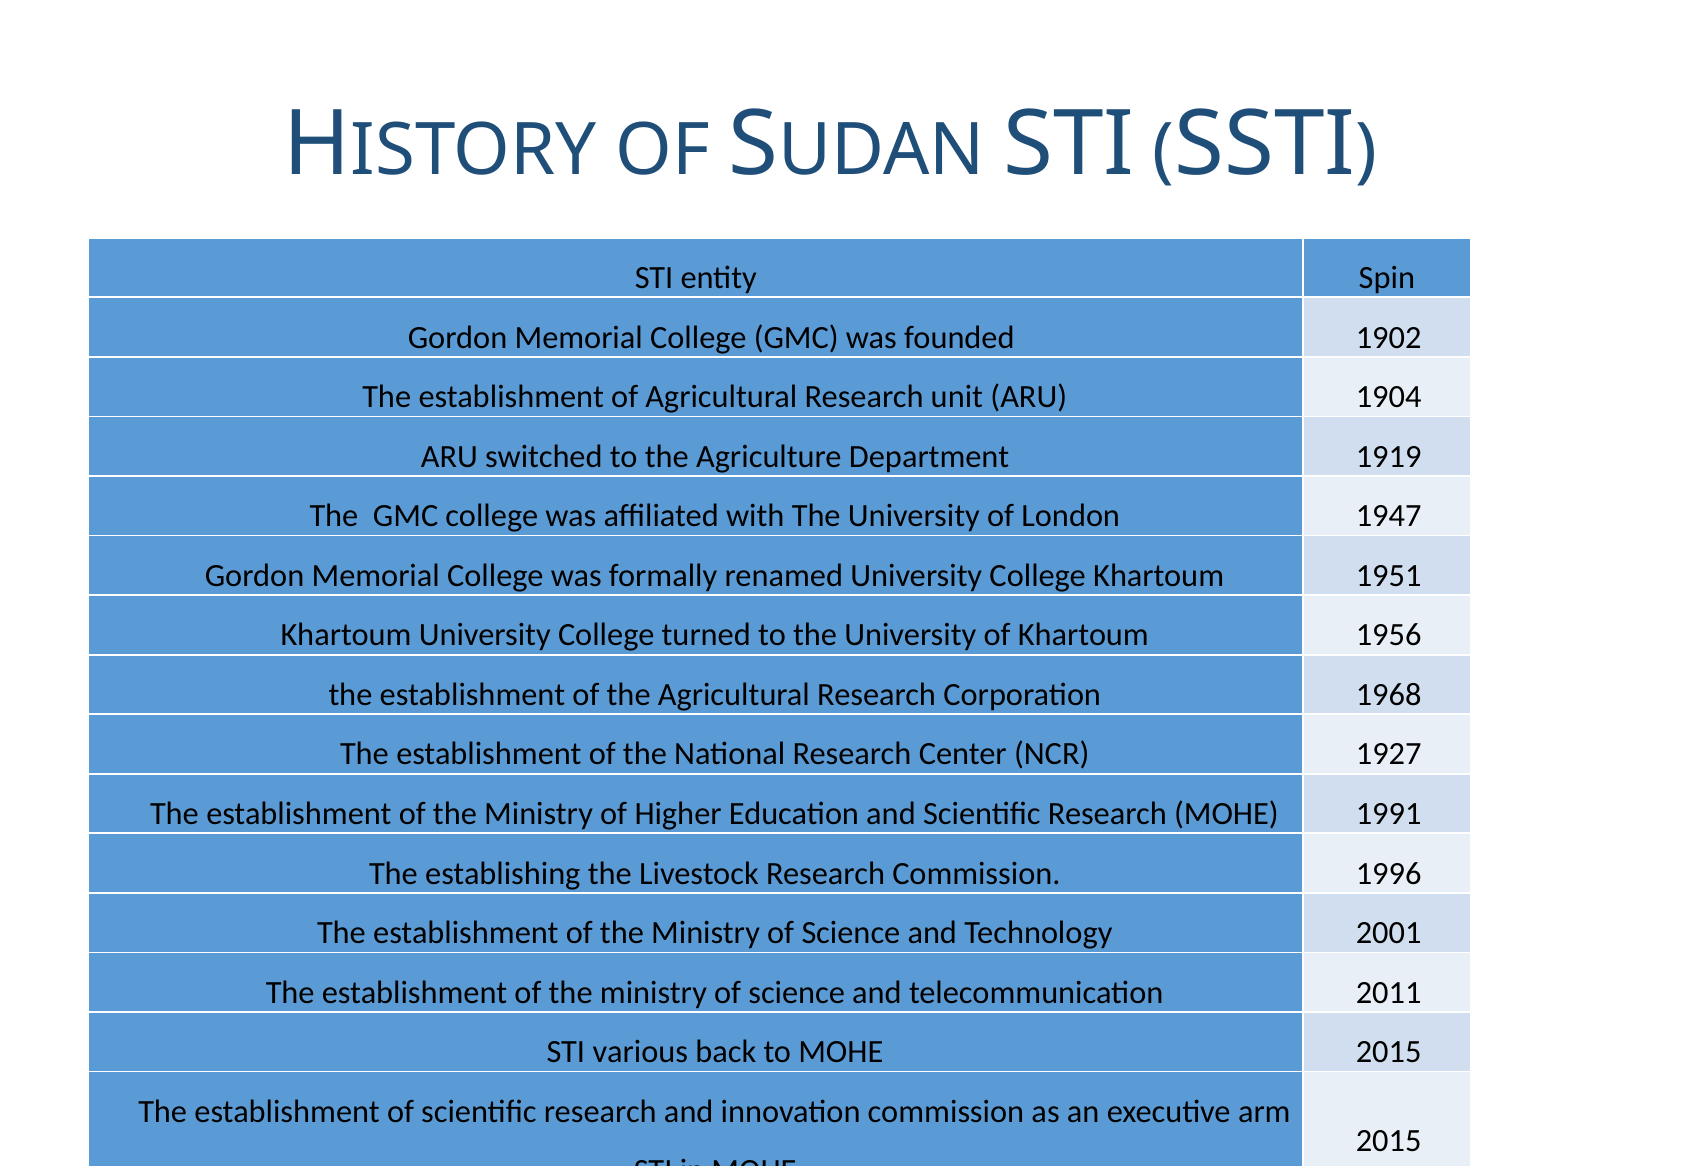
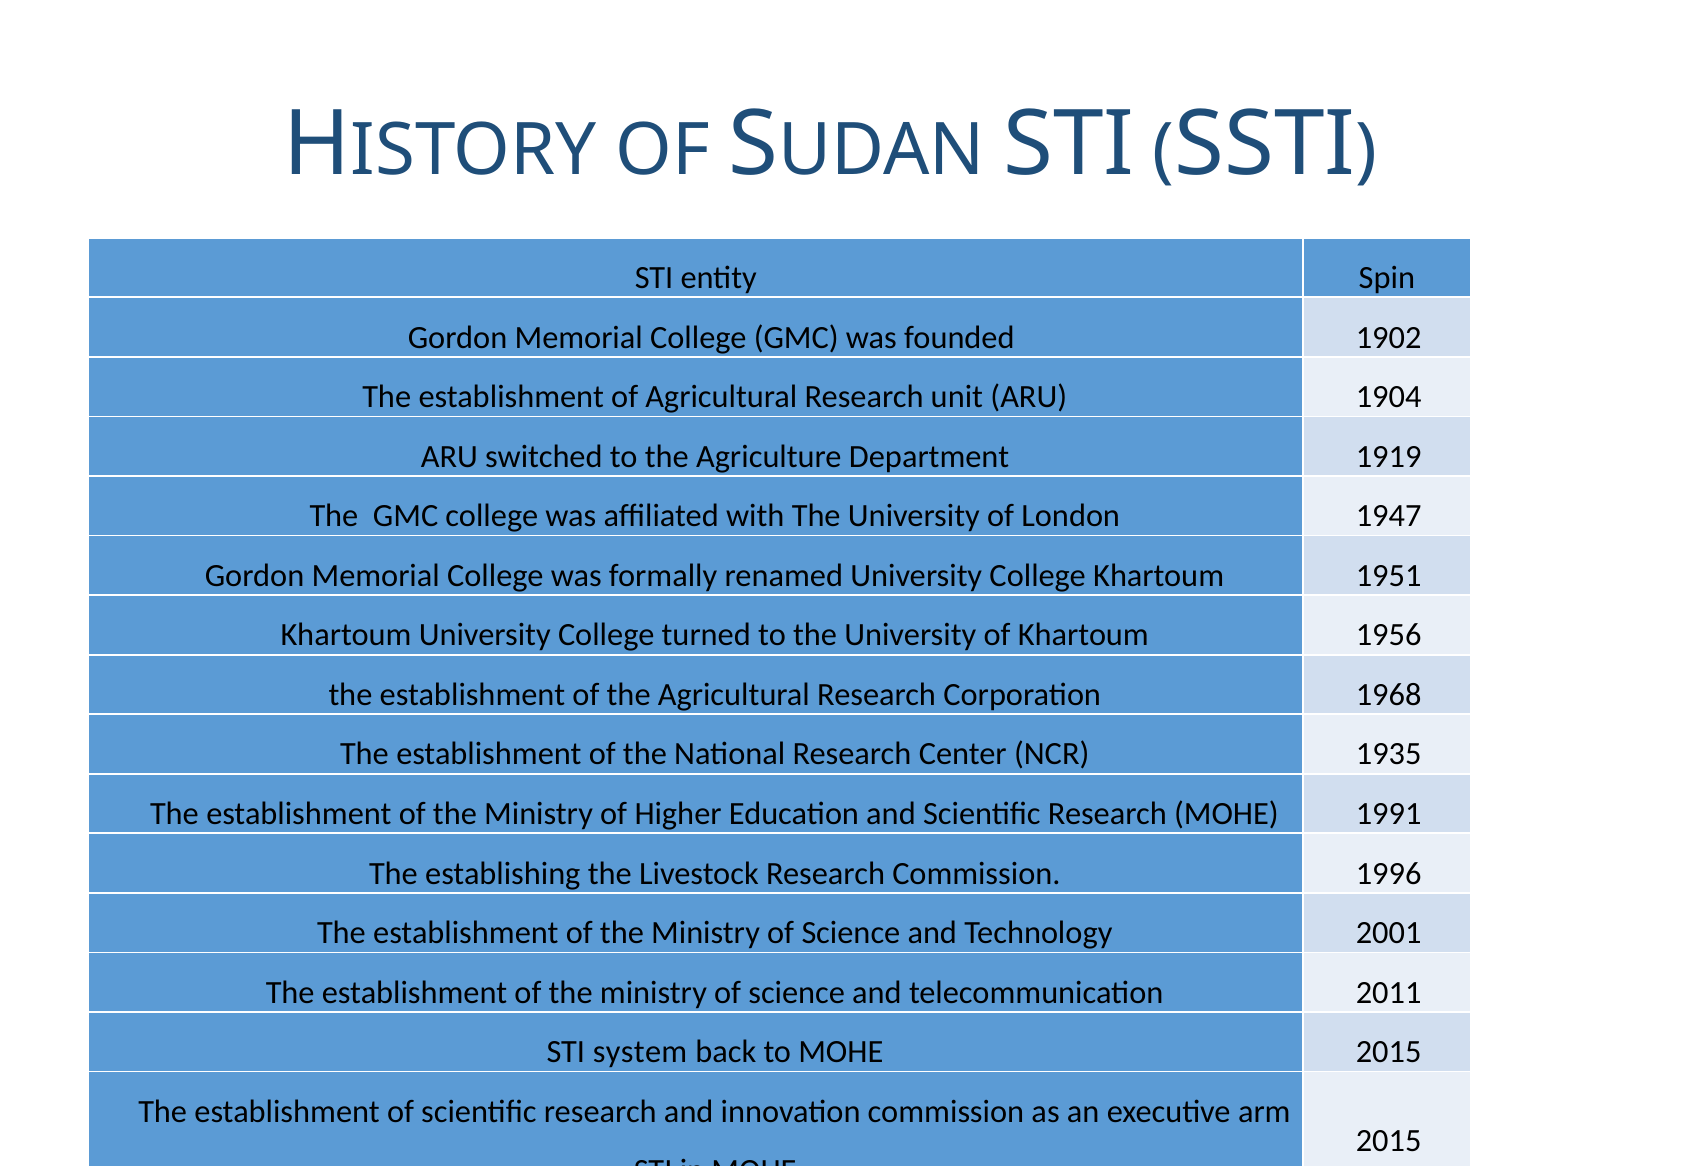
1927: 1927 -> 1935 (1389, 755)
various: various -> system (640, 1052)
